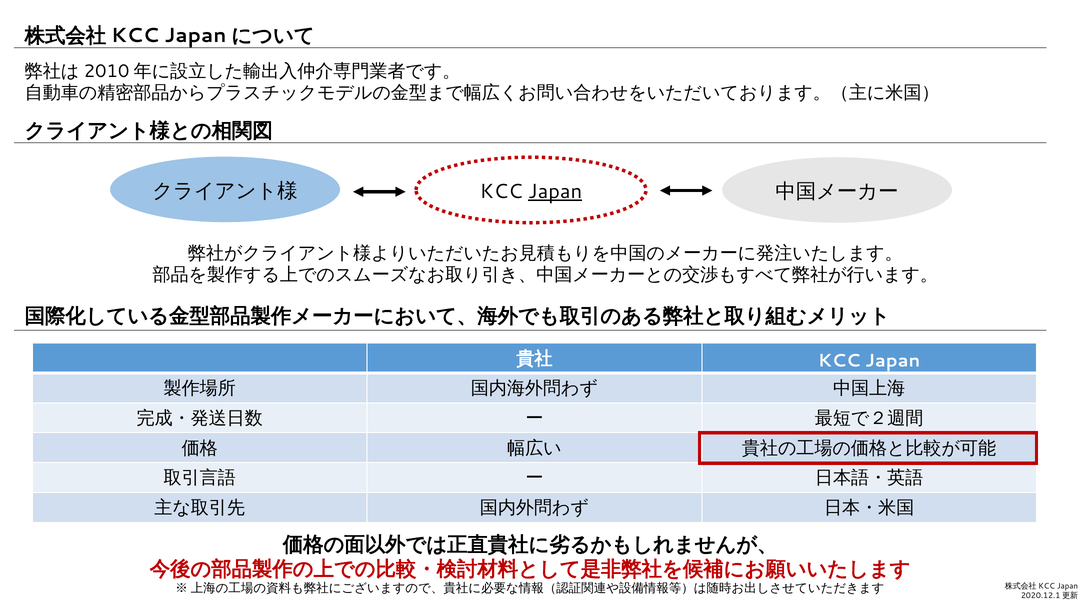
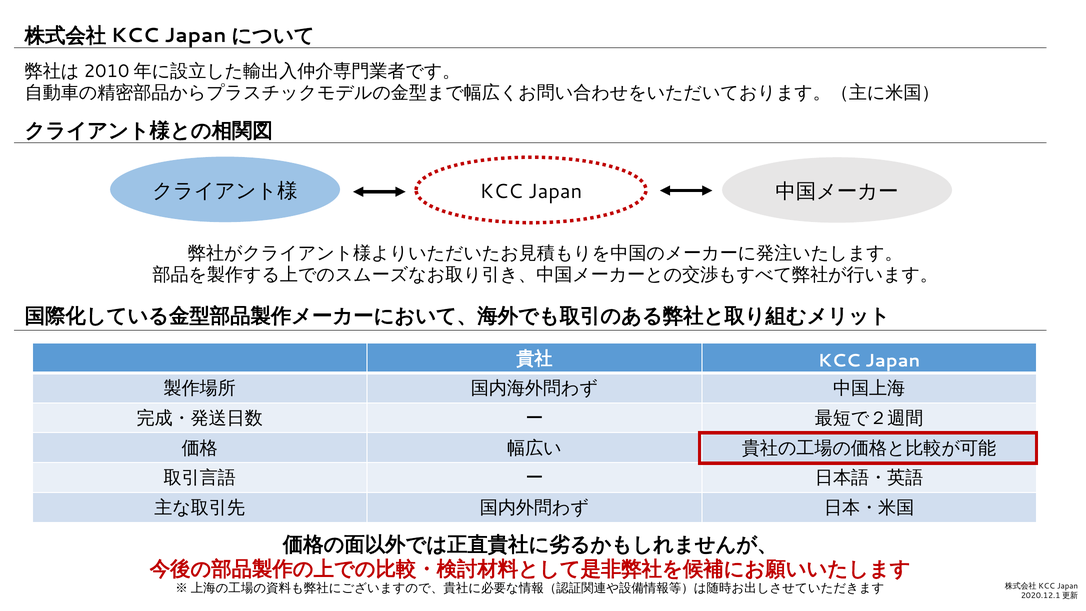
Japan underline: present -> none (555, 191)
